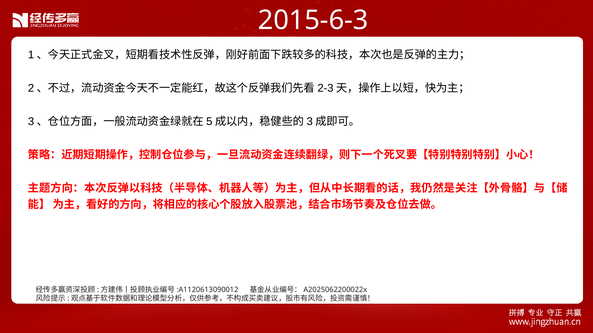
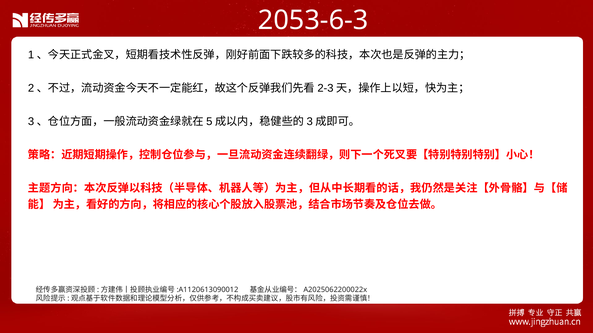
2015-6-3: 2015-6-3 -> 2053-6-3 (313, 20)
